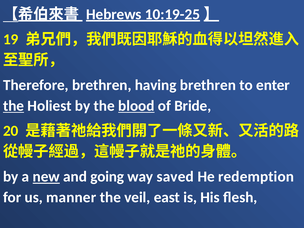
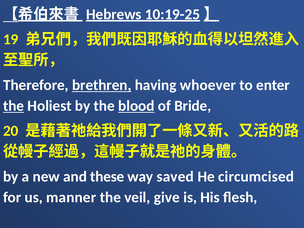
brethren underline: none -> present (102, 85)
having brethren: brethren -> whoever (208, 85)
new underline: present -> none (46, 177)
going: going -> these (107, 177)
redemption: redemption -> circumcised (256, 177)
east: east -> give (167, 197)
